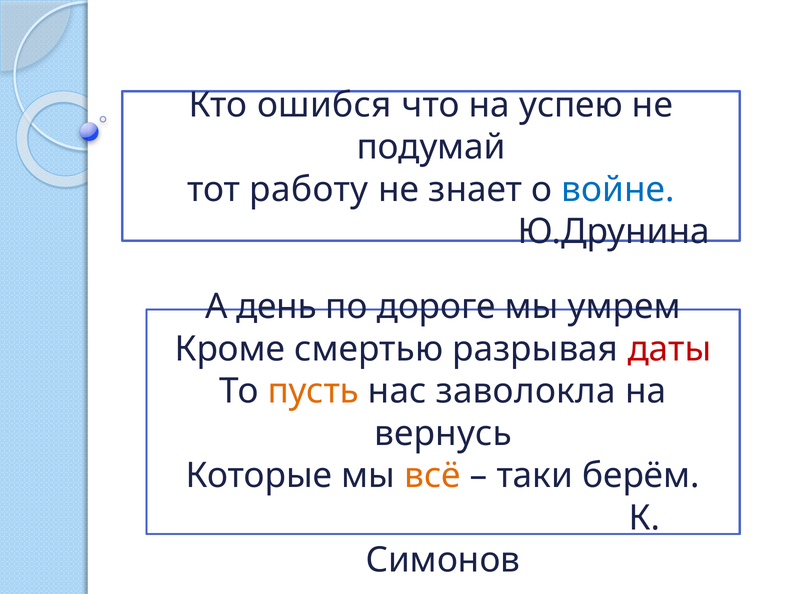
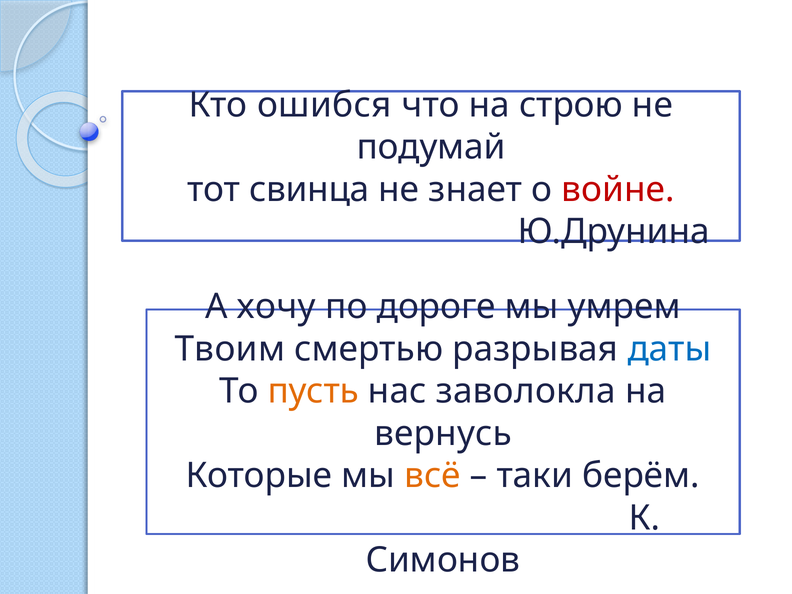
успею: успею -> строю (571, 105)
работу: работу -> свинца (309, 190)
войне colour: blue -> red (618, 190)
день: день -> хочу (276, 307)
Кроме: Кроме -> Твоим (230, 349)
даты colour: red -> blue (669, 349)
